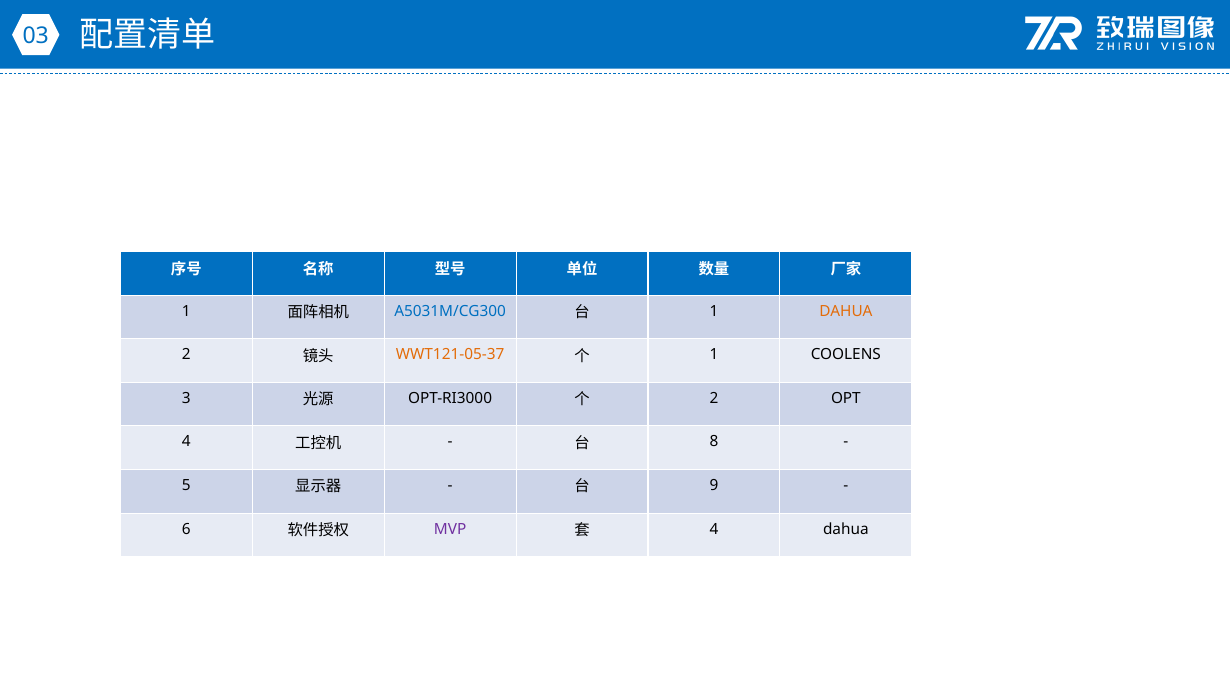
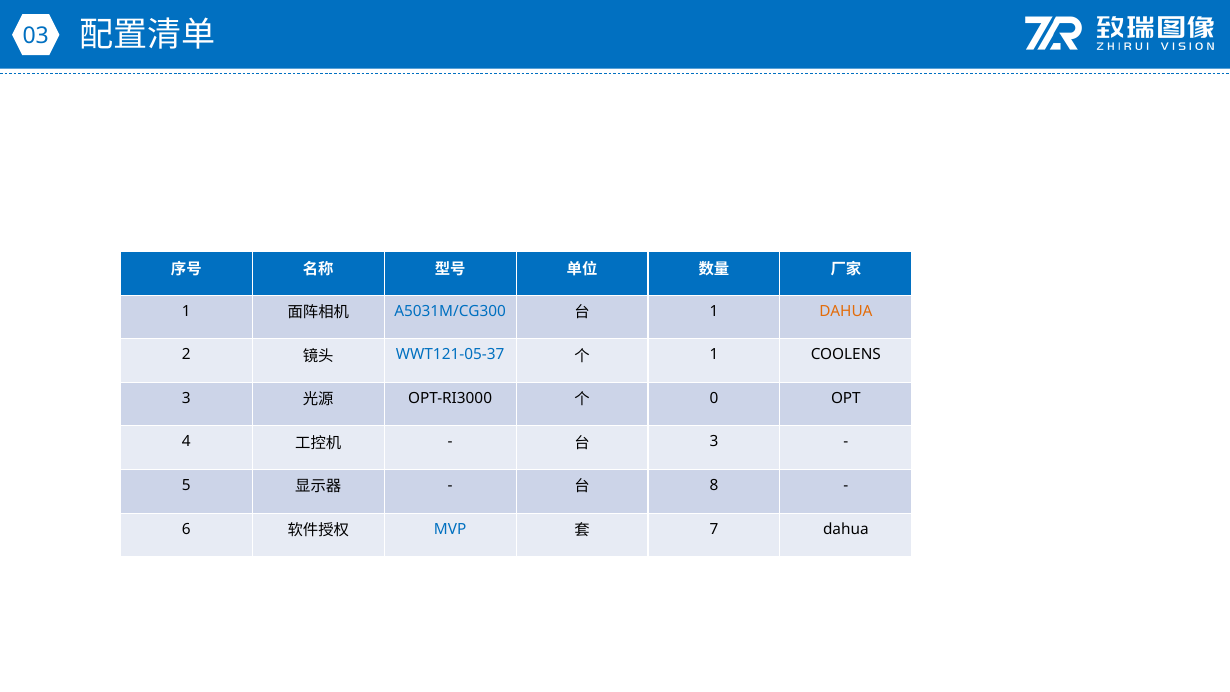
WWT121-05-37 colour: orange -> blue (450, 355)
2: 2 -> 0 (714, 398)
8: 8 -> 3 (714, 442)
9: 9 -> 8 (714, 485)
MVP colour: purple -> blue (450, 529)
4: 4 -> 7 (714, 529)
